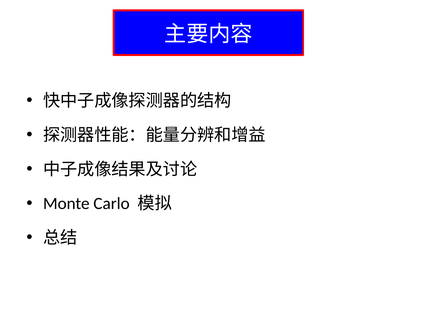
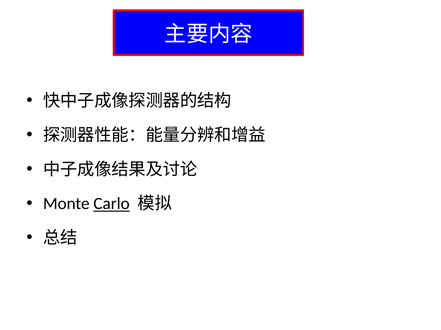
Carlo underline: none -> present (112, 204)
